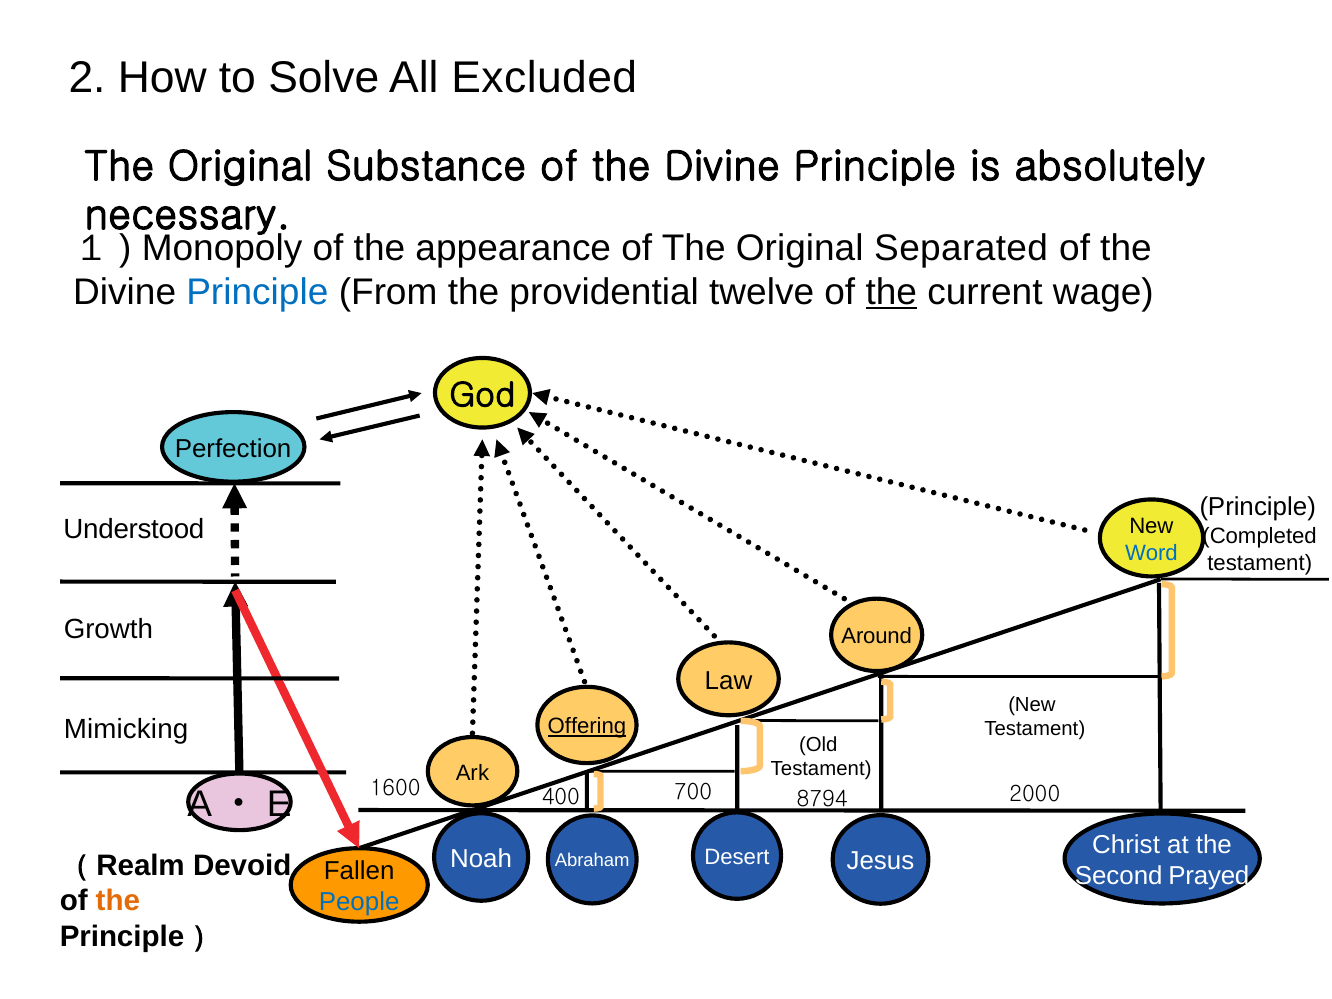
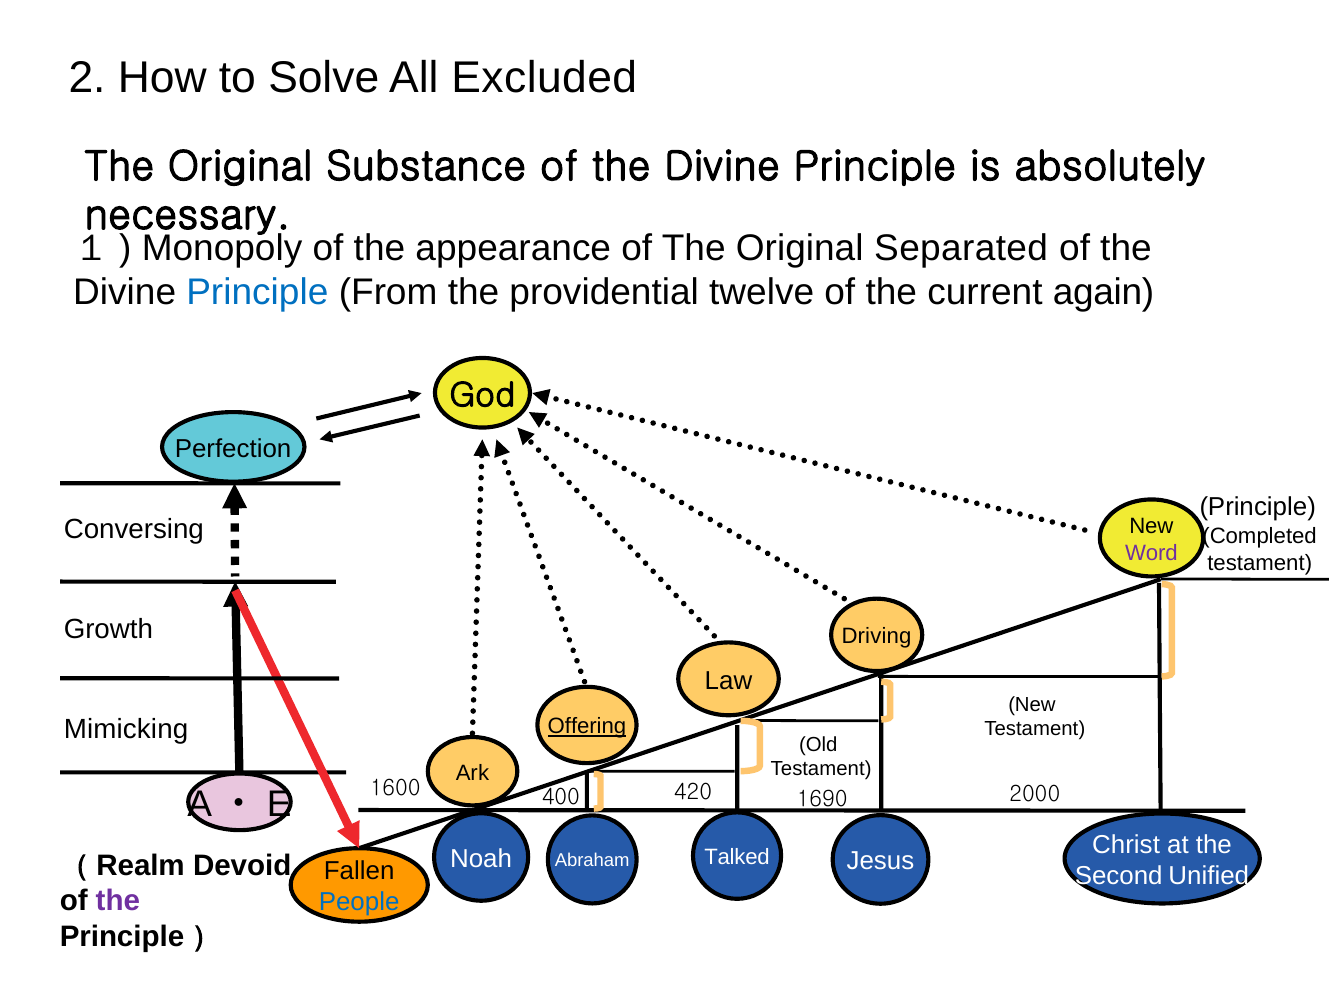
the underline: present -> none (891, 292)
wage: wage -> again (1104, 292)
Understood: Understood -> Conversing (134, 529)
Word colour: blue -> purple (1151, 553)
Around: Around -> Driving (876, 636)
700: 700 -> 420 (693, 793)
8794: 8794 -> 1690 (822, 800)
Desert: Desert -> Talked (737, 857)
Prayed: Prayed -> Unified (1209, 876)
the colour: orange -> purple (118, 901)
